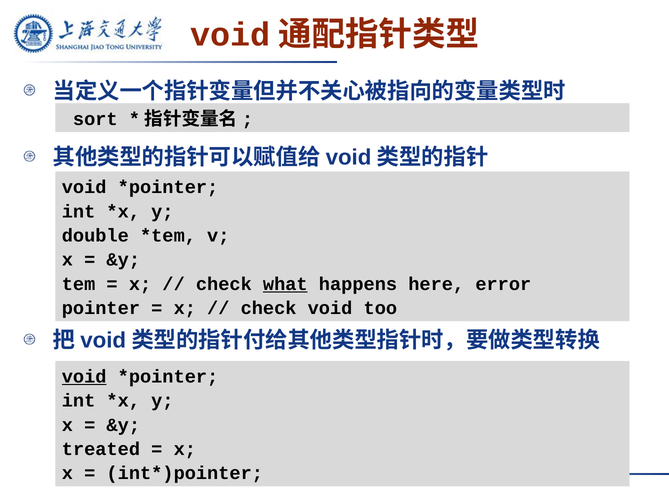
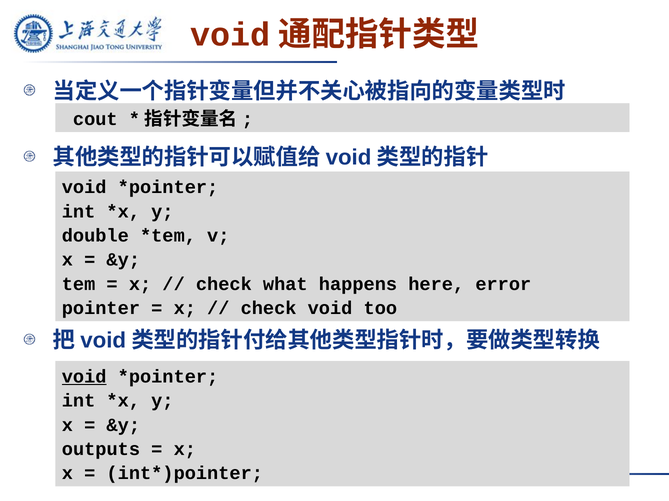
sort: sort -> cout (95, 119)
what underline: present -> none (285, 284)
treated: treated -> outputs (101, 450)
